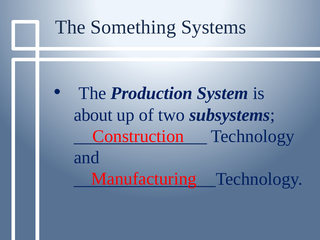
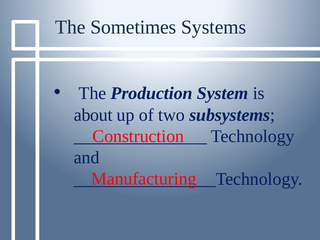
Something: Something -> Sometimes (133, 27)
